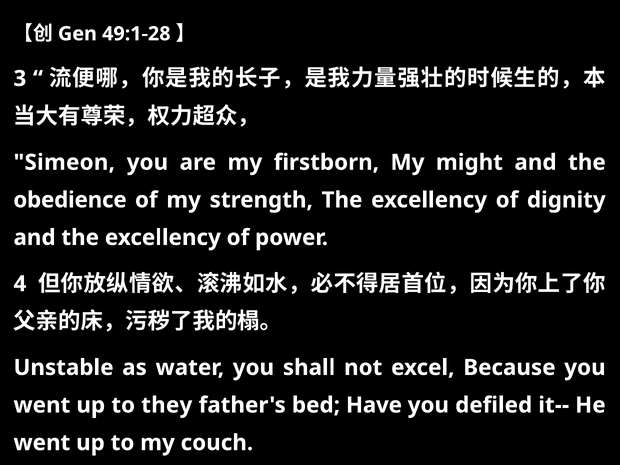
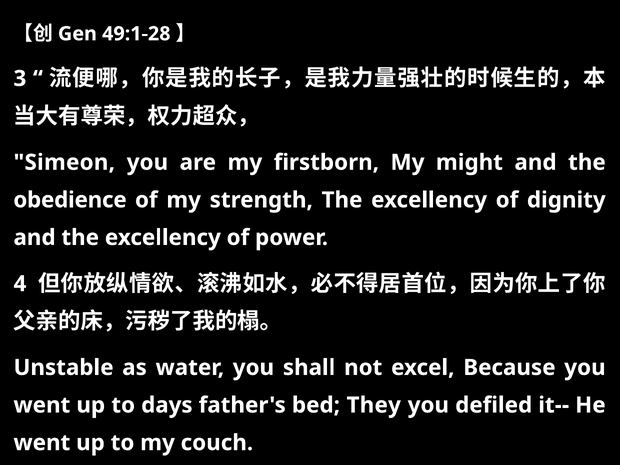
they: they -> days (167, 405)
Have: Have -> They (374, 405)
